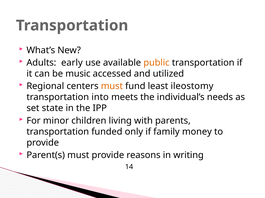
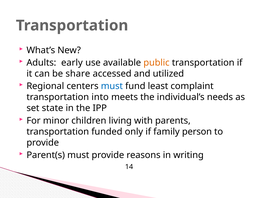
music: music -> share (78, 74)
must colour: orange -> blue (112, 86)
ileostomy: ileostomy -> complaint (192, 86)
money: money -> person (197, 132)
